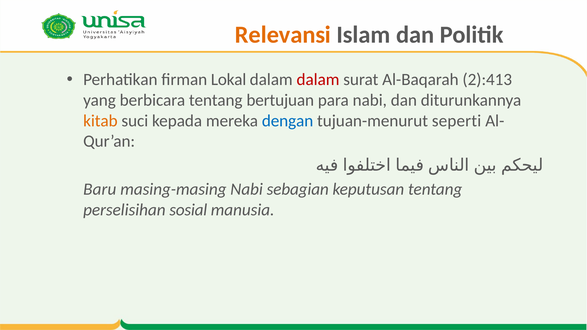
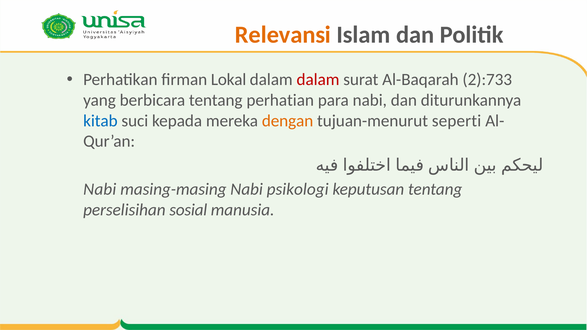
2):413: 2):413 -> 2):733 (487, 80)
bertujuan: bertujuan -> perhatian (280, 100)
kitab colour: orange -> blue (100, 121)
dengan colour: blue -> orange (288, 121)
Baru: Baru -> Nabi (100, 189)
sebagian: sebagian -> psikologi (298, 189)
